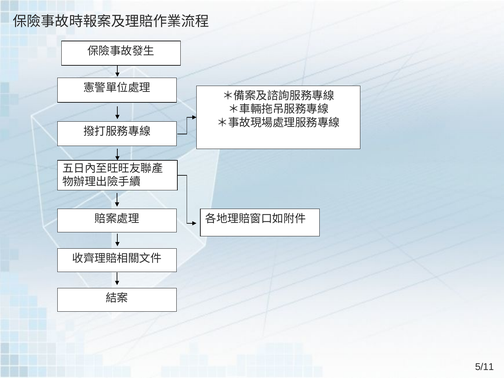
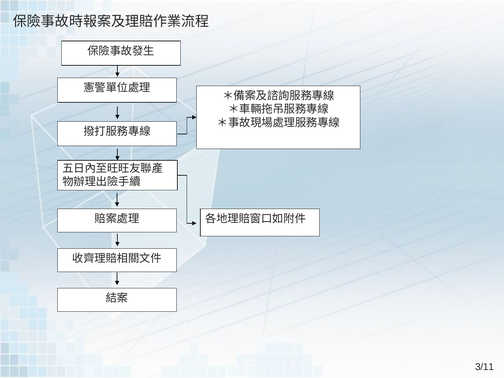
5/11: 5/11 -> 3/11 (484, 367)
